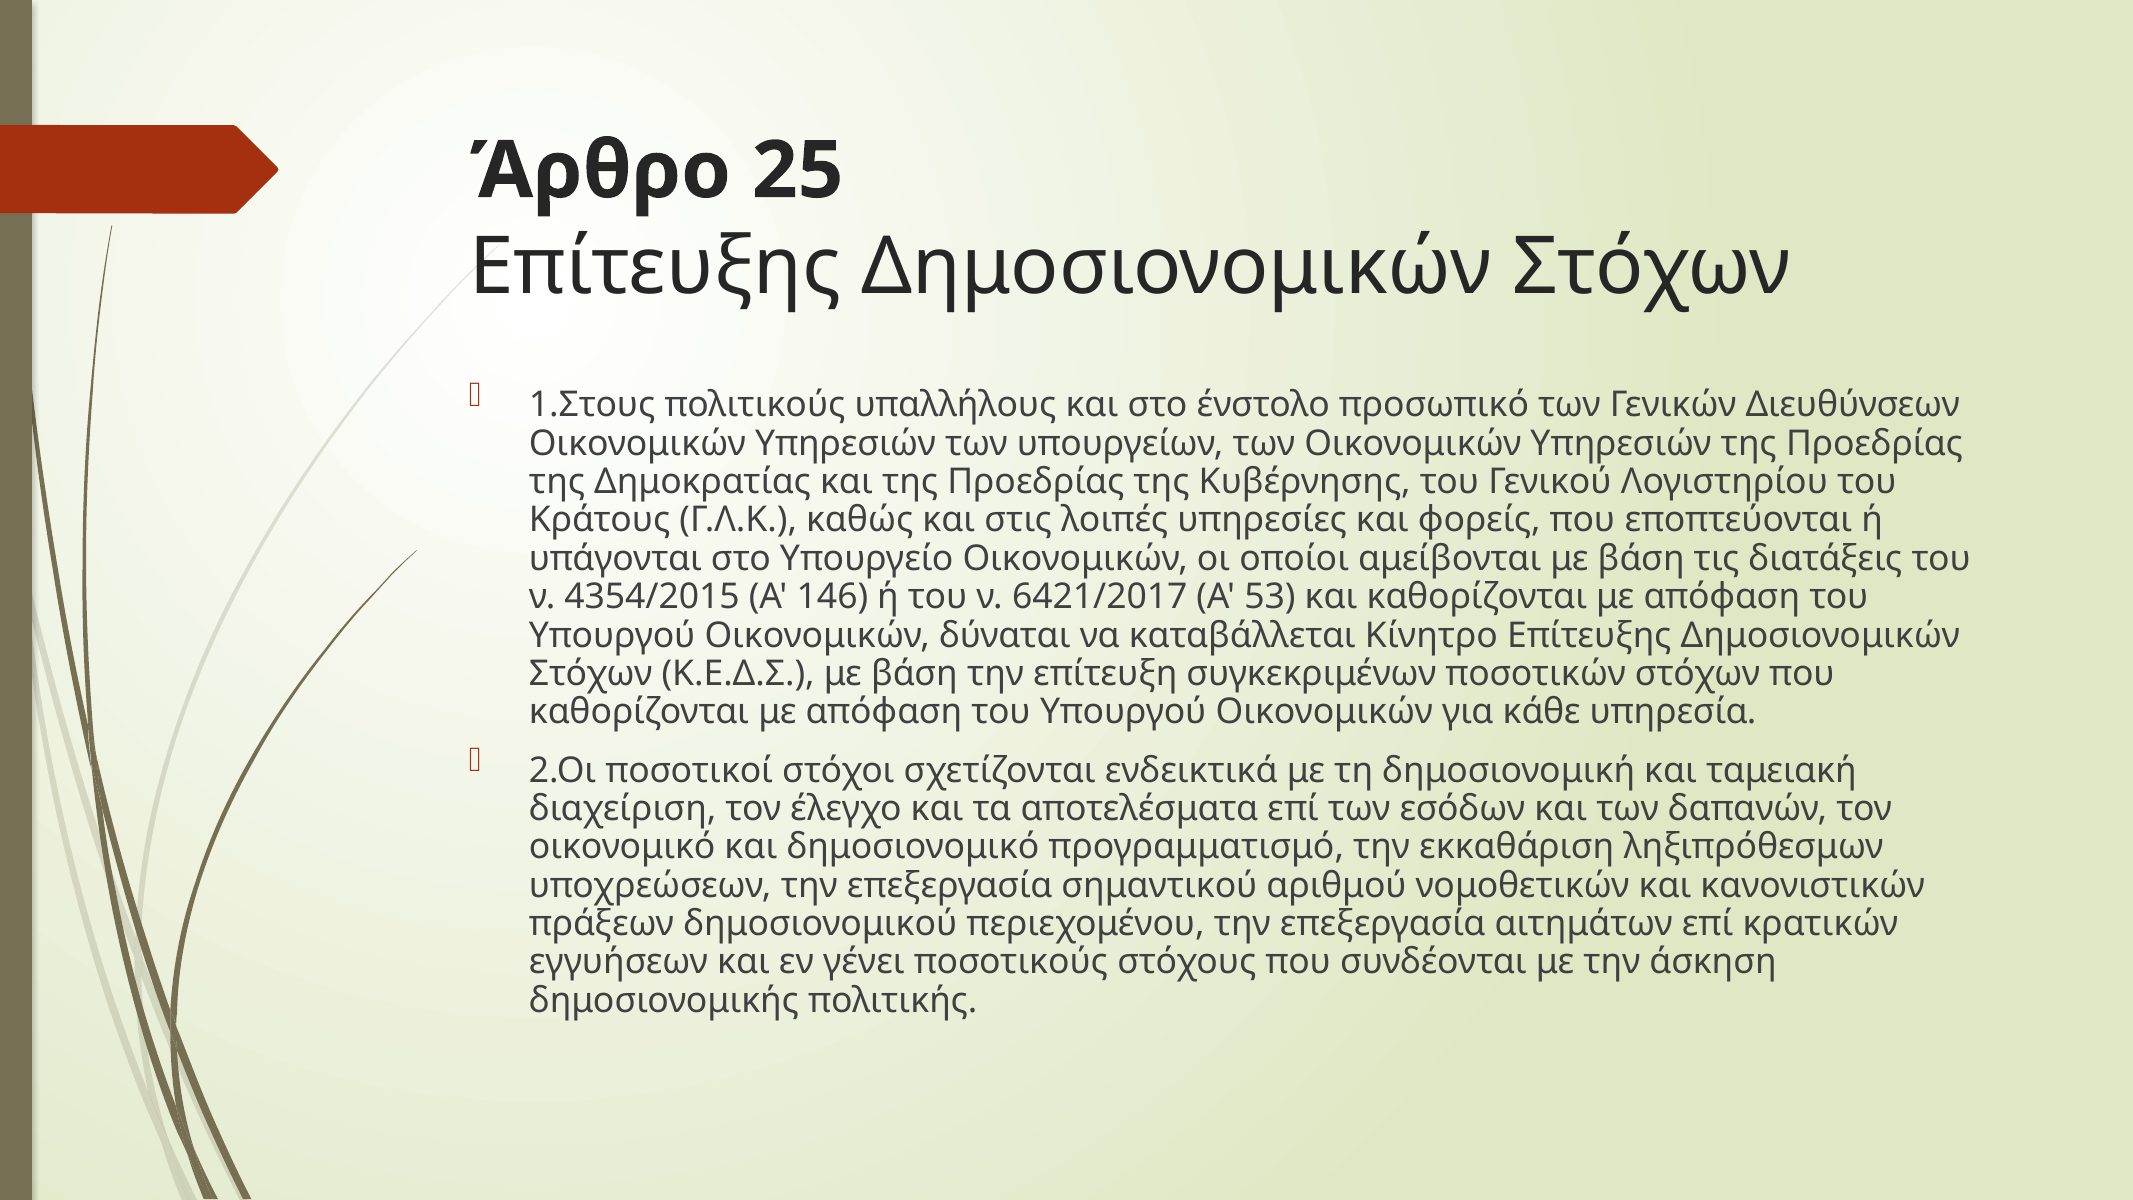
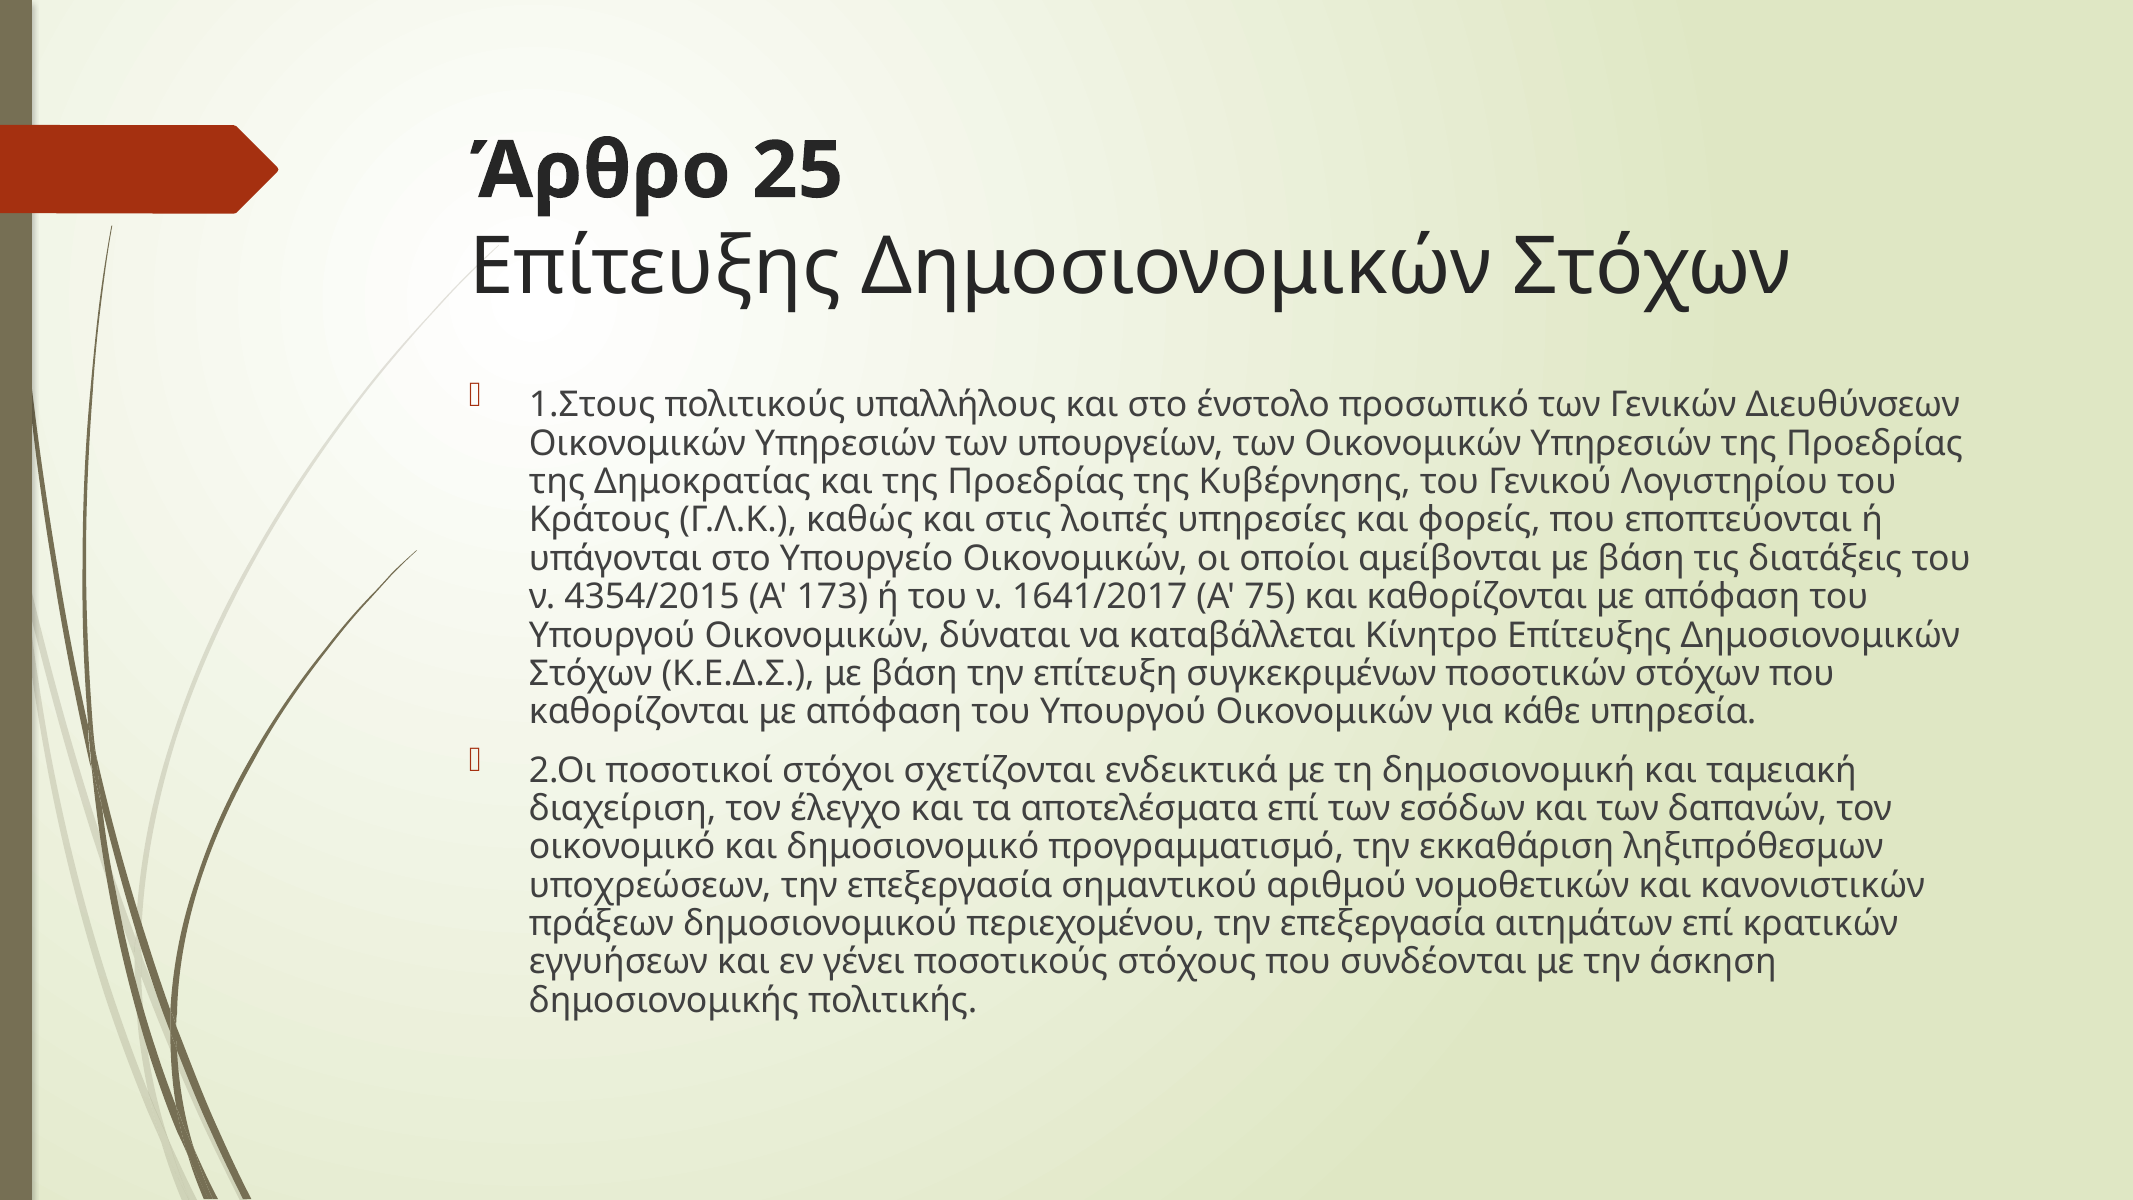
146: 146 -> 173 (832, 597)
6421/2017: 6421/2017 -> 1641/2017 (1100, 597)
53: 53 -> 75 (1270, 597)
